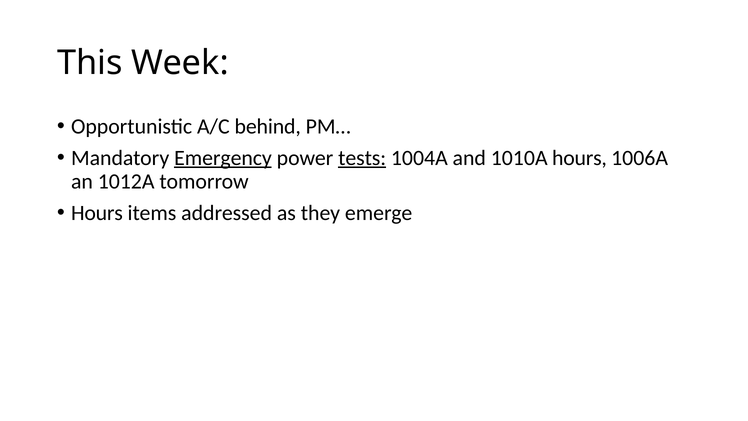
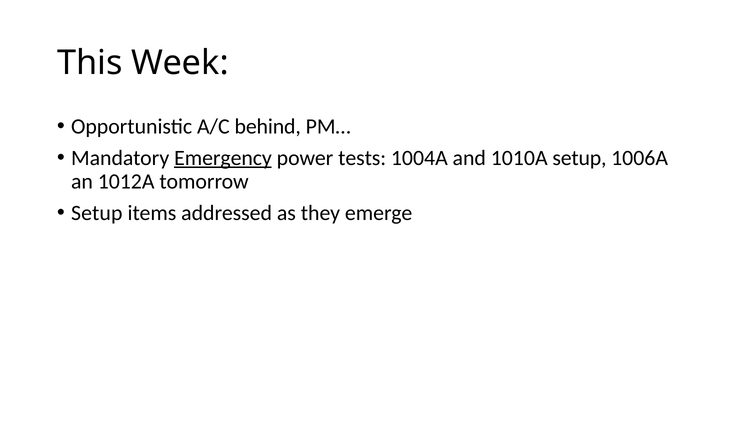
tests underline: present -> none (362, 158)
1010A hours: hours -> setup (579, 158)
Hours: Hours -> Setup (97, 213)
